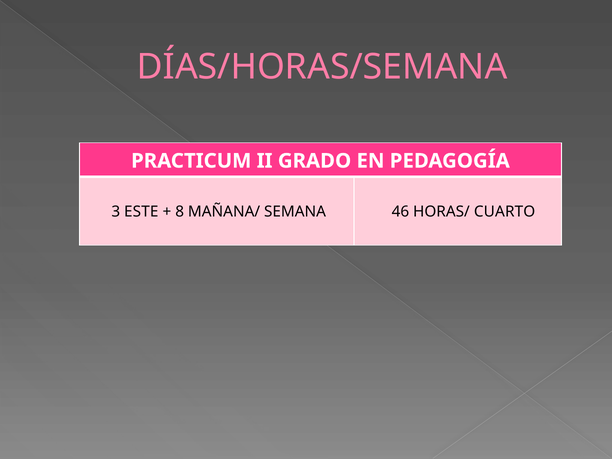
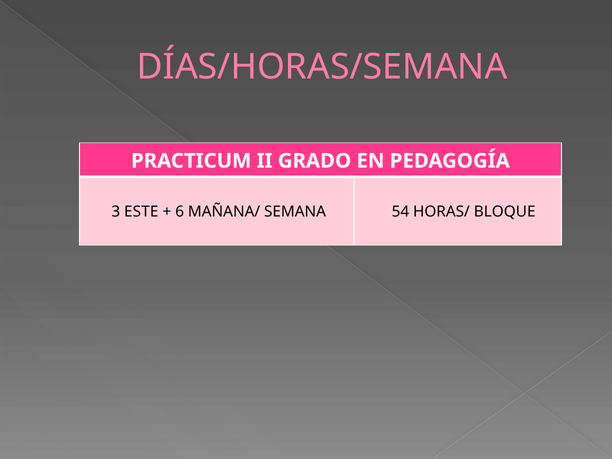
8: 8 -> 6 (180, 212)
46: 46 -> 54 (400, 212)
CUARTO: CUARTO -> BLOQUE (505, 212)
